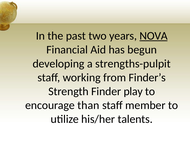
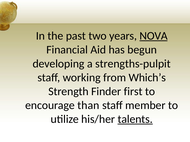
Finder’s: Finder’s -> Which’s (147, 78)
play: play -> first (133, 92)
talents underline: none -> present (135, 120)
